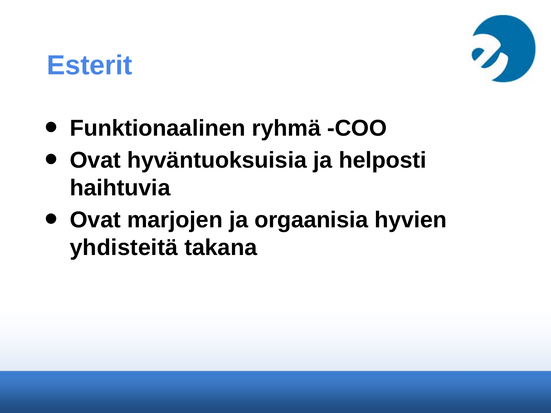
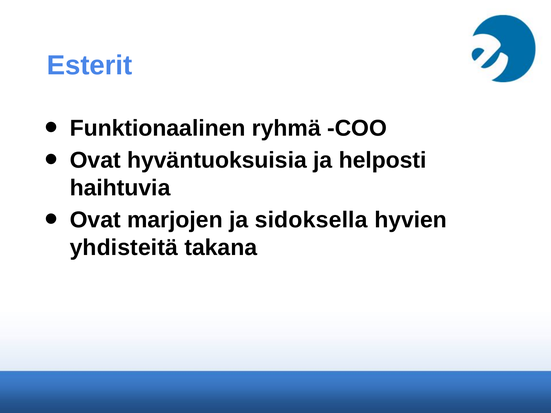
orgaanisia: orgaanisia -> sidoksella (311, 220)
